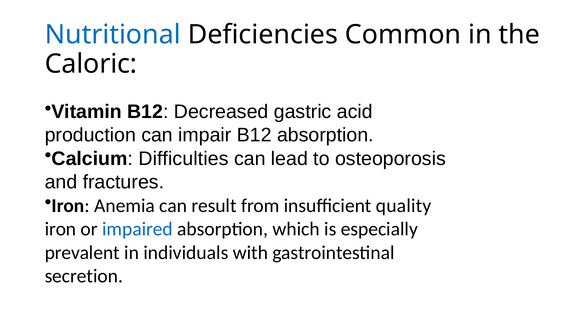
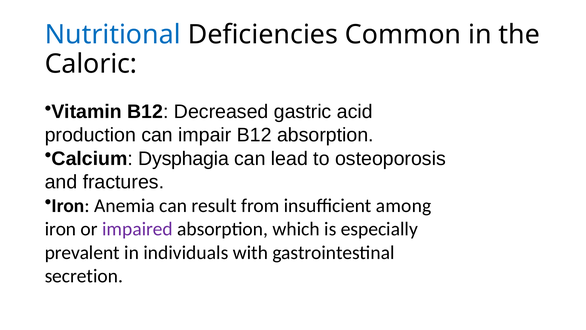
Difficulties: Difficulties -> Dysphagia (184, 159)
quality: quality -> among (404, 205)
impaired colour: blue -> purple (138, 229)
